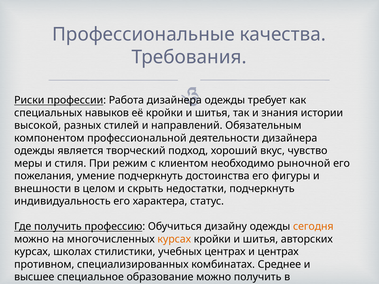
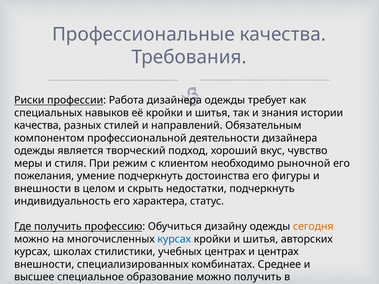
высокой: высокой -> качества (38, 126)
курсах colour: orange -> blue (174, 239)
противном: противном -> внешности (44, 265)
